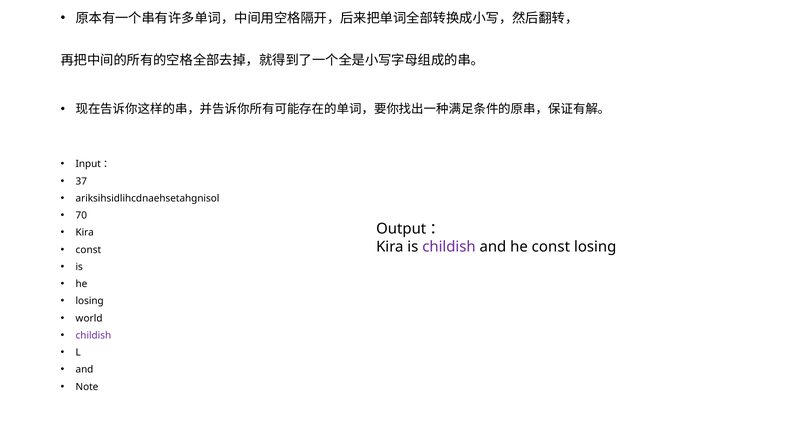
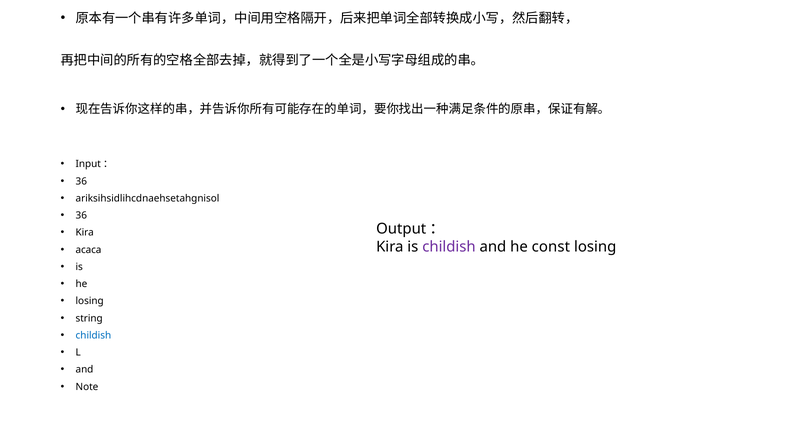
37: 37 -> 36 (81, 181)
70: 70 -> 36 (81, 215)
const: const -> acaca (88, 250)
world: world -> string (89, 318)
childish colour: purple -> blue (93, 335)
